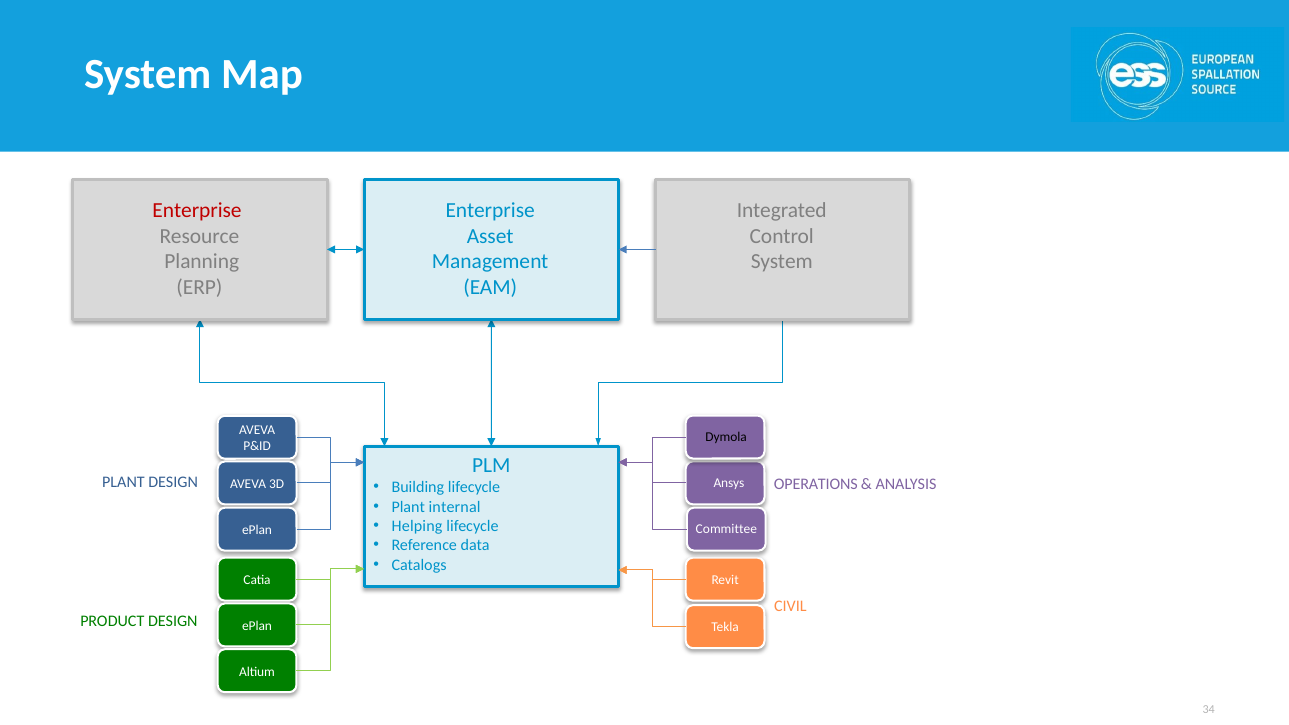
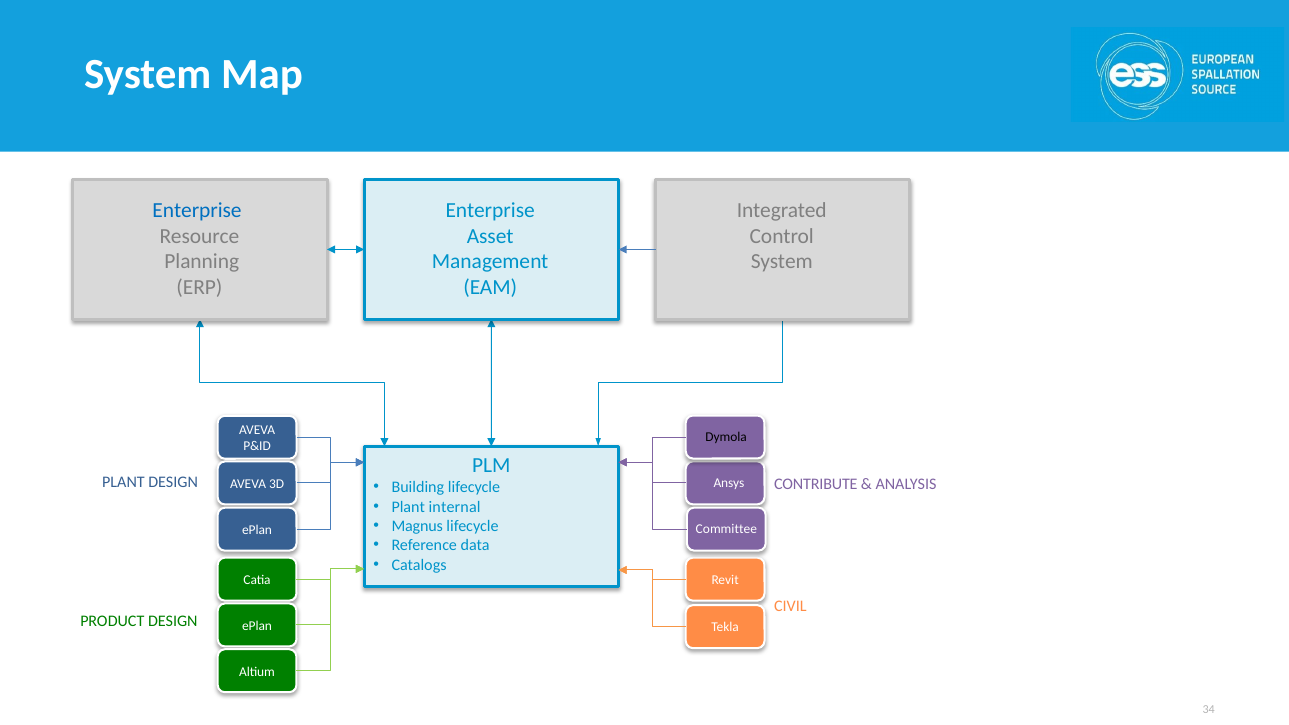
Enterprise colour: red -> blue (197, 210)
OPERATIONS: OPERATIONS -> CONTRIBUTE (816, 484)
Helping: Helping -> Magnus (417, 526)
